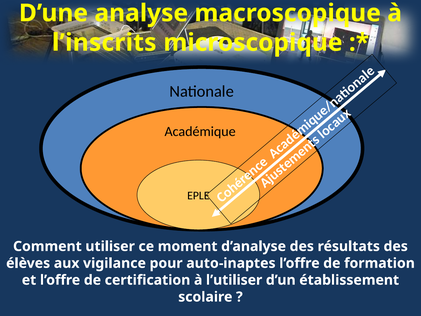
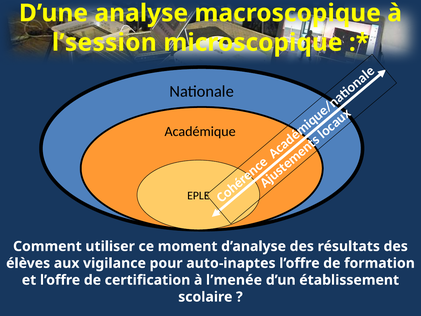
l’inscrits: l’inscrits -> l’session (104, 43)
l’utiliser: l’utiliser -> l’menée (234, 280)
